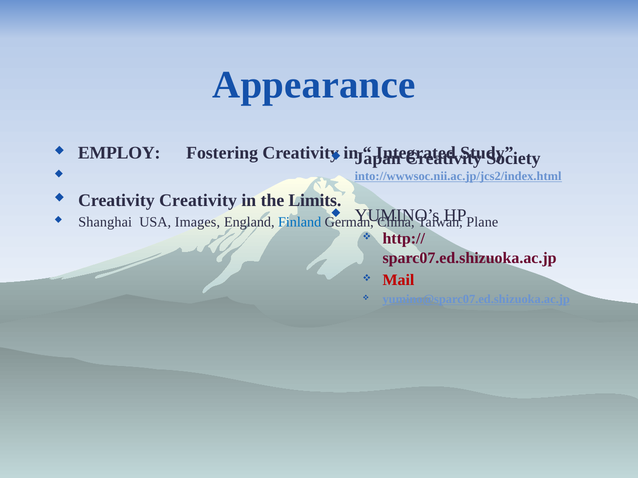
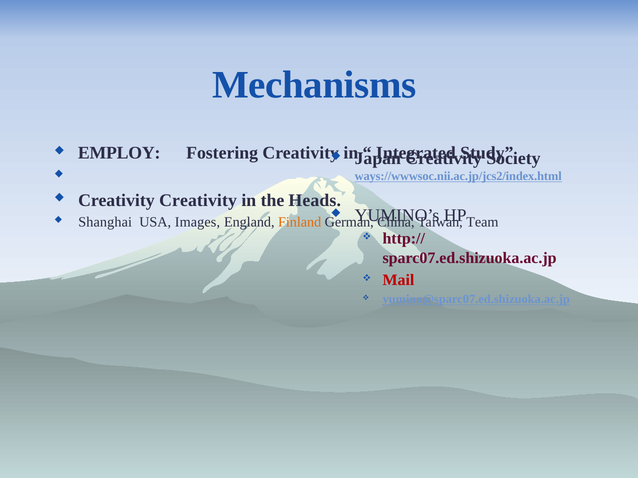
Appearance: Appearance -> Mechanisms (314, 85)
into://wwwsoc.nii.ac.jp/jcs2/index.html: into://wwwsoc.nii.ac.jp/jcs2/index.html -> ways://wwwsoc.nii.ac.jp/jcs2/index.html (458, 176)
Limits: Limits -> Heads (315, 200)
Finland colour: blue -> orange (300, 222)
Plane: Plane -> Team (482, 222)
